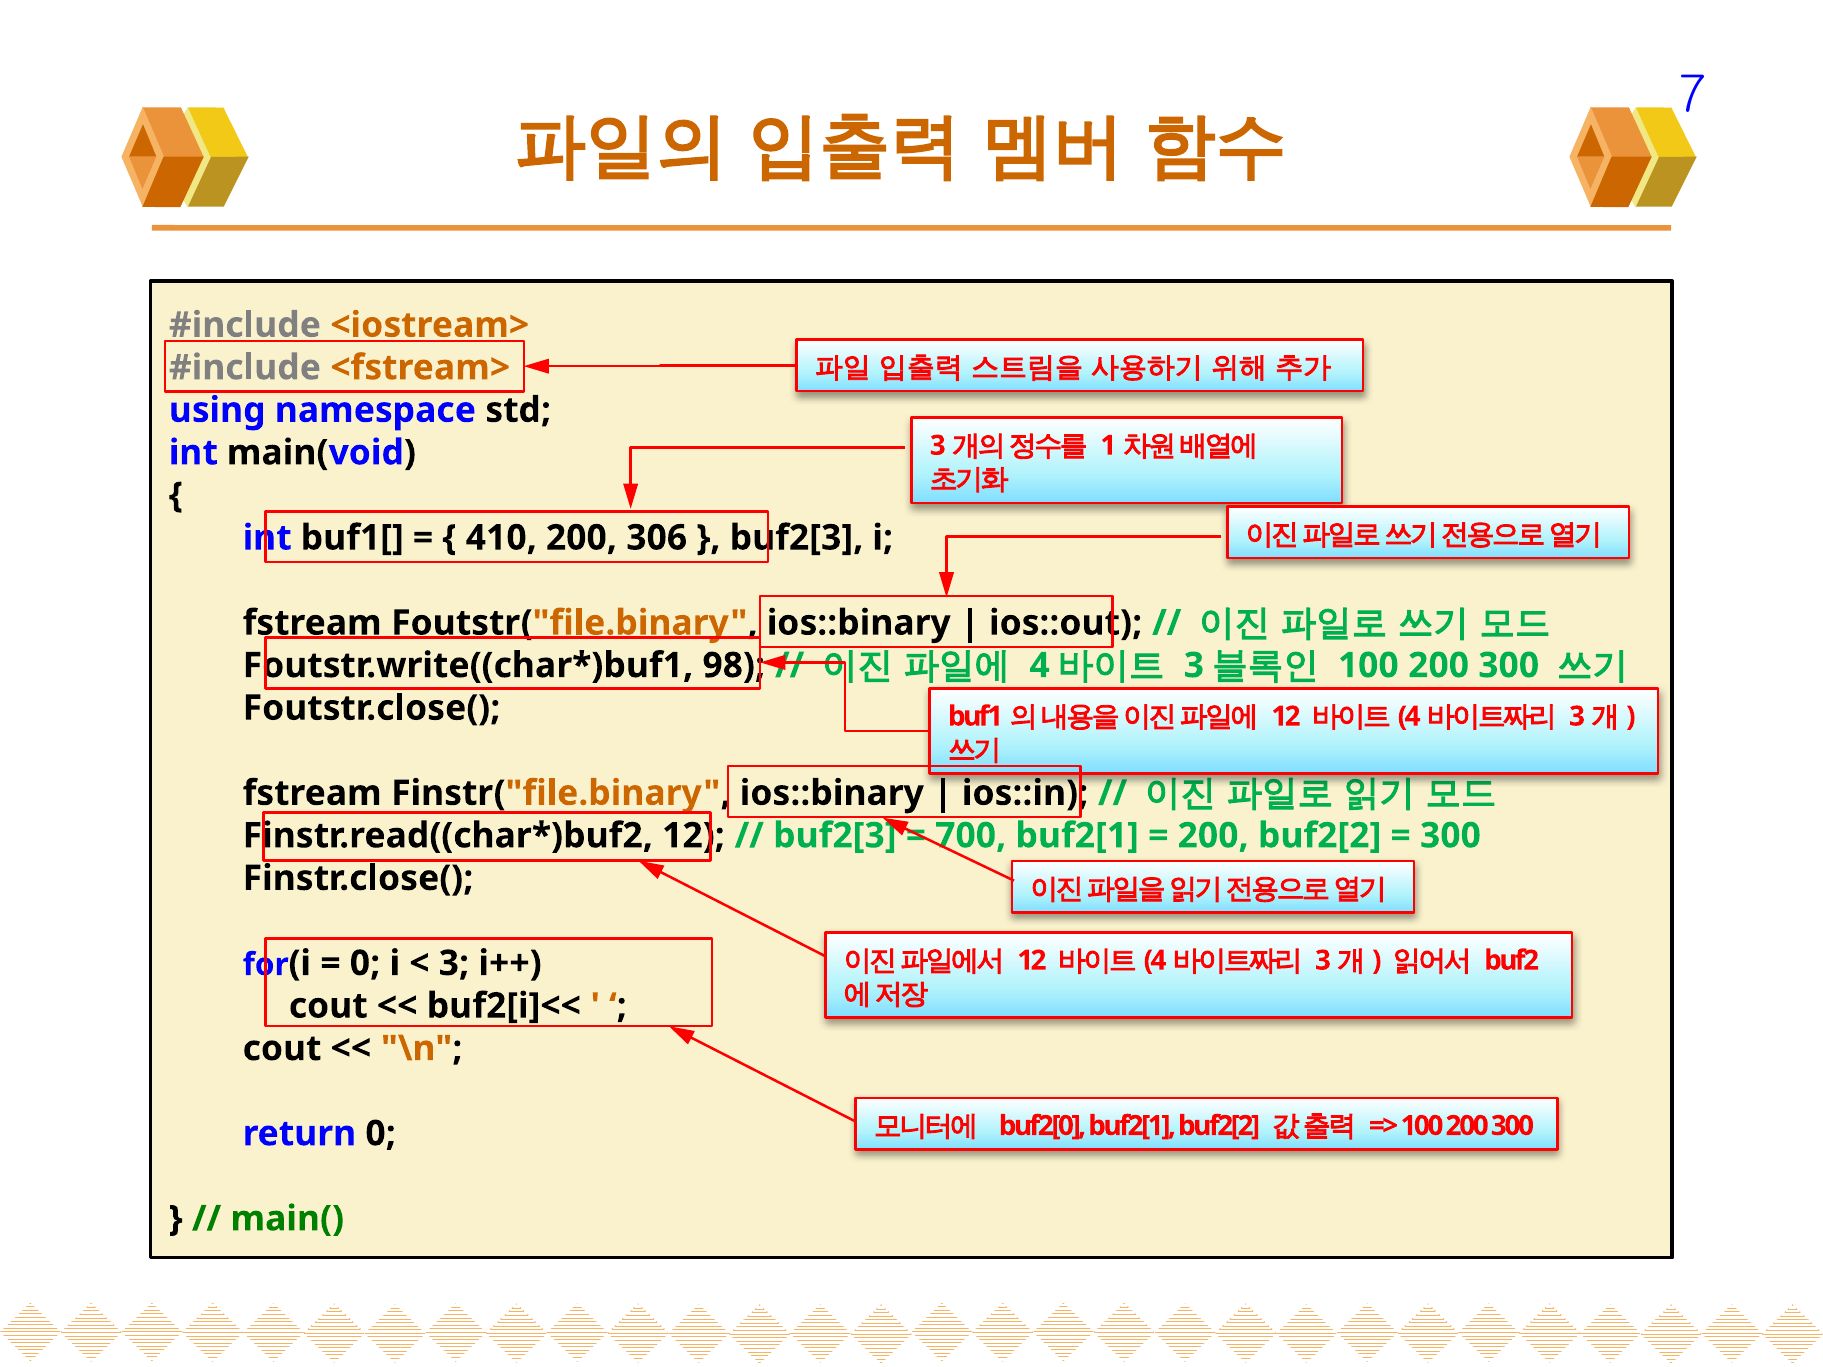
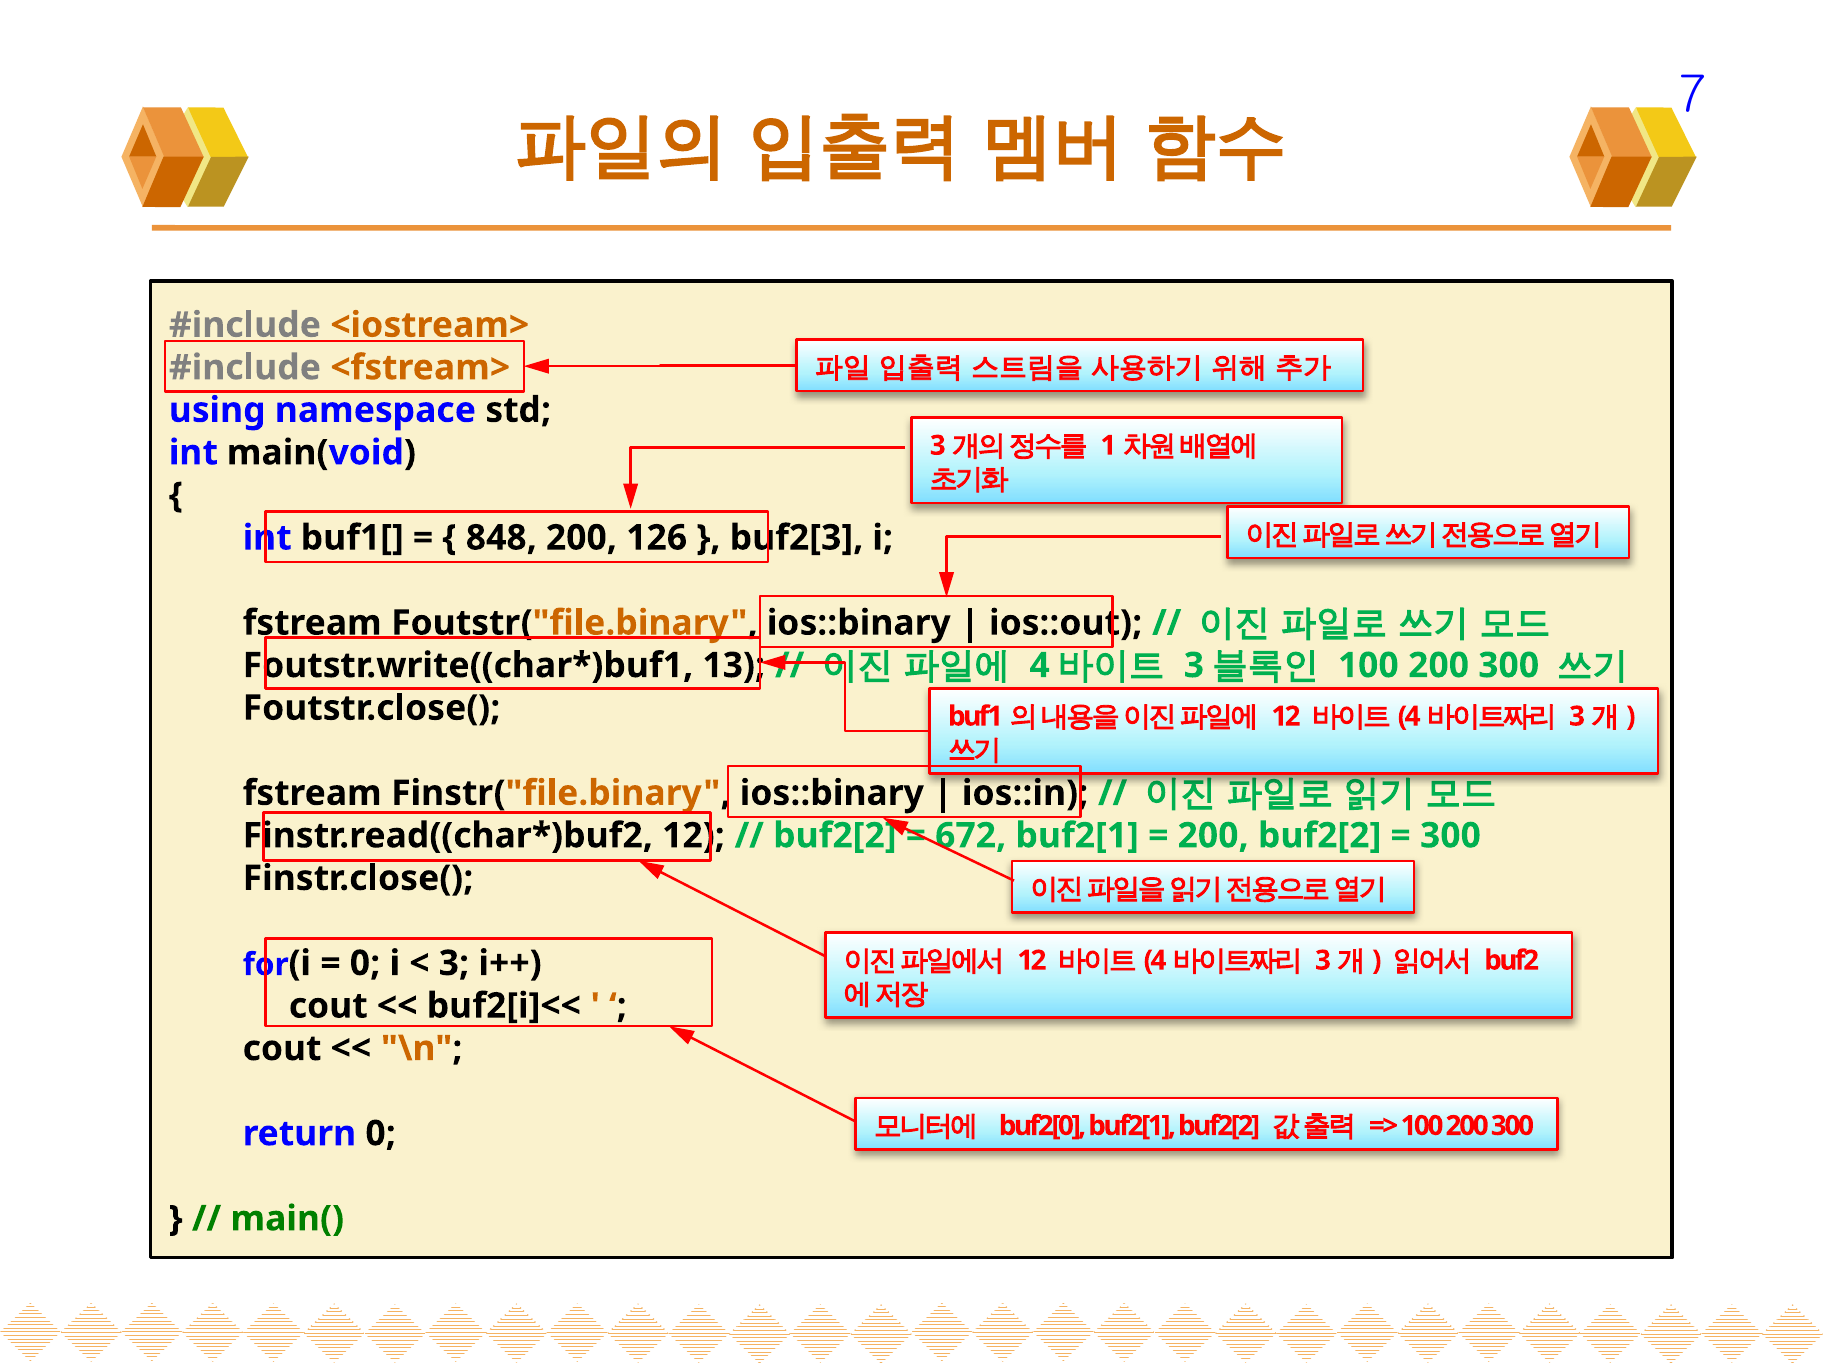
410: 410 -> 848 (501, 538)
306: 306 -> 126 (657, 538)
98: 98 -> 13 (734, 666)
buf2[3: buf2[3 -> buf2[2 (835, 836)
700: 700 -> 672 (971, 836)
